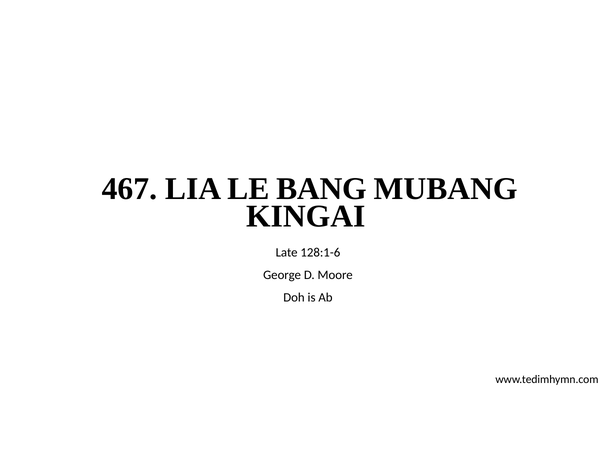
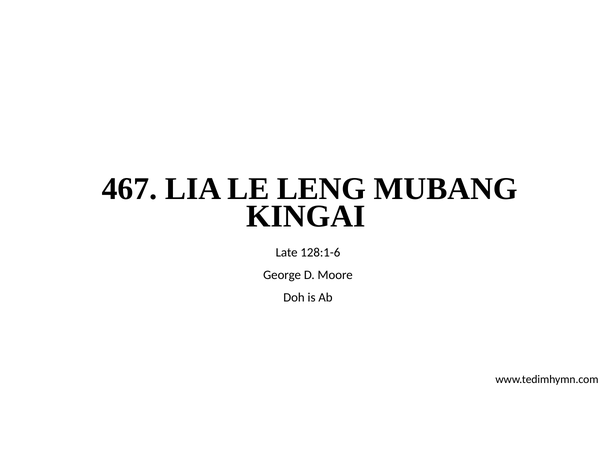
BANG: BANG -> LENG (321, 189)
